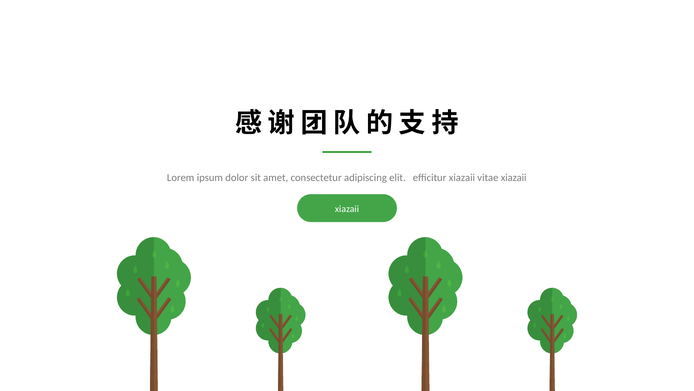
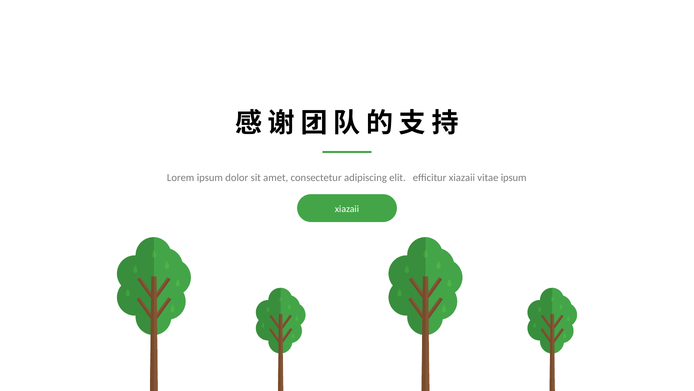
vitae xiazaii: xiazaii -> ipsum (514, 177)
